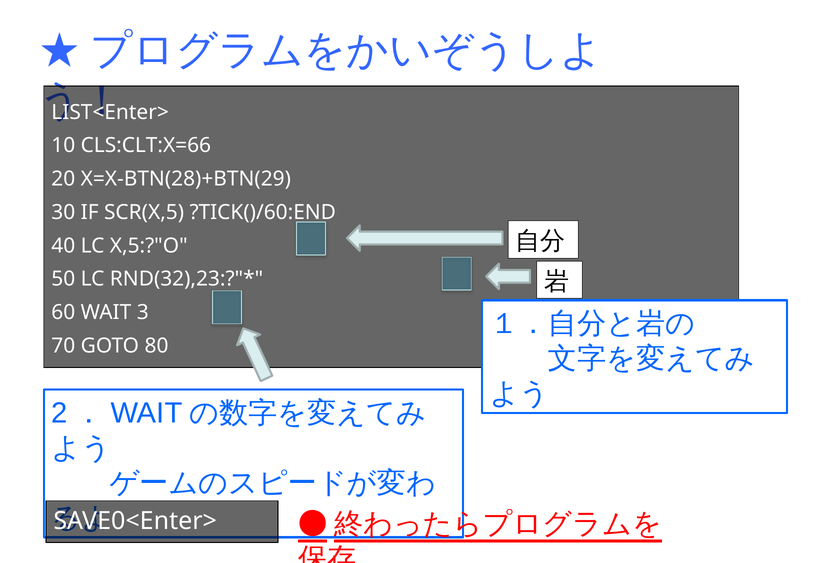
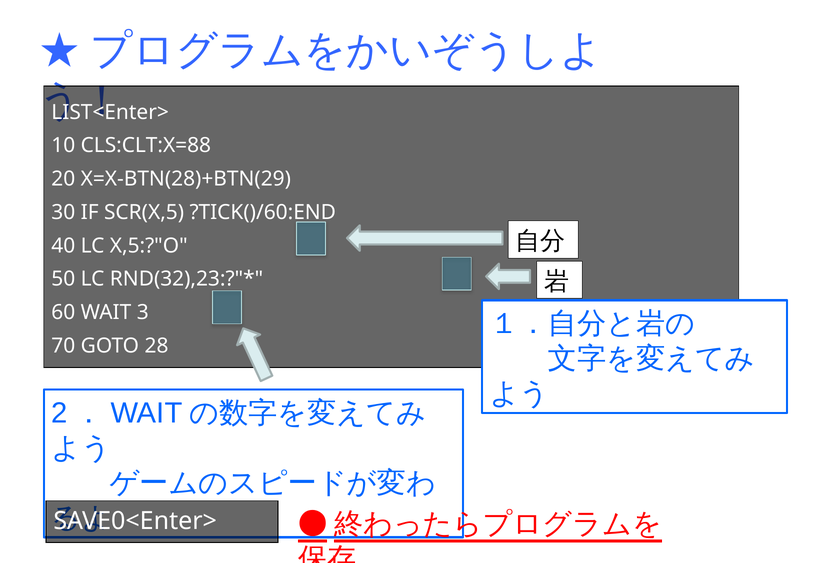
CLS:CLT:X=66: CLS:CLT:X=66 -> CLS:CLT:X=88 (146, 146)
80: 80 -> 28 (156, 346)
